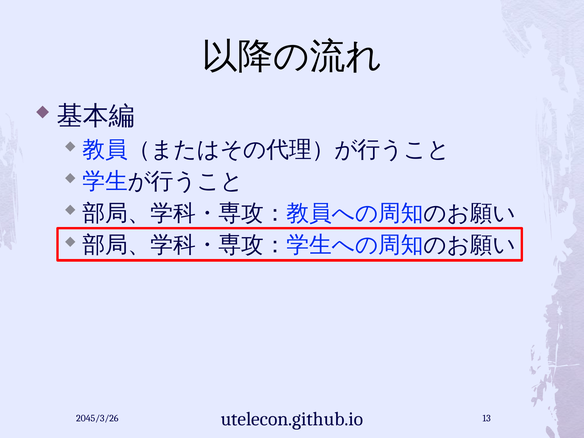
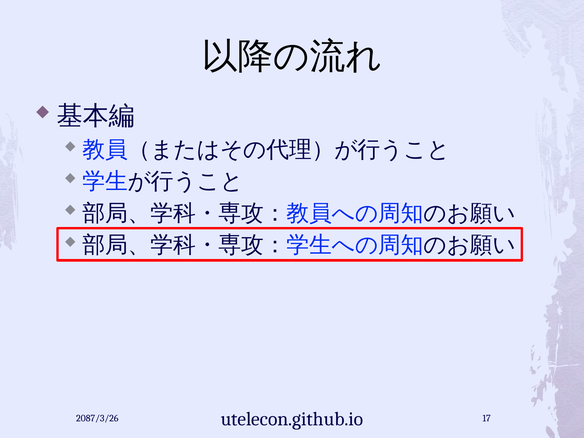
2045/3/26: 2045/3/26 -> 2087/3/26 (97, 418)
13: 13 -> 17 (487, 418)
